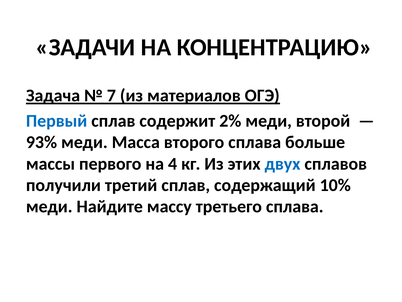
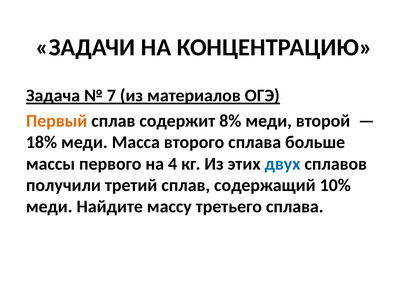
Первый colour: blue -> orange (57, 121)
2%: 2% -> 8% (230, 121)
93%: 93% -> 18% (41, 142)
